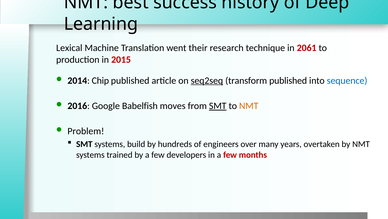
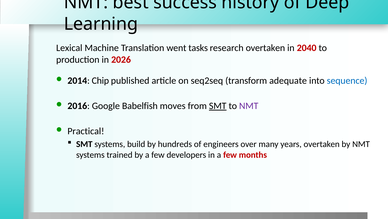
their: their -> tasks (198, 48)
research technique: technique -> overtaken (265, 48)
2061: 2061 -> 2040 (307, 48)
2015: 2015 -> 2026 (121, 59)
seq2seq underline: present -> none (207, 80)
transform published: published -> adequate (288, 80)
NMT colour: orange -> purple (249, 106)
Problem: Problem -> Practical (86, 131)
